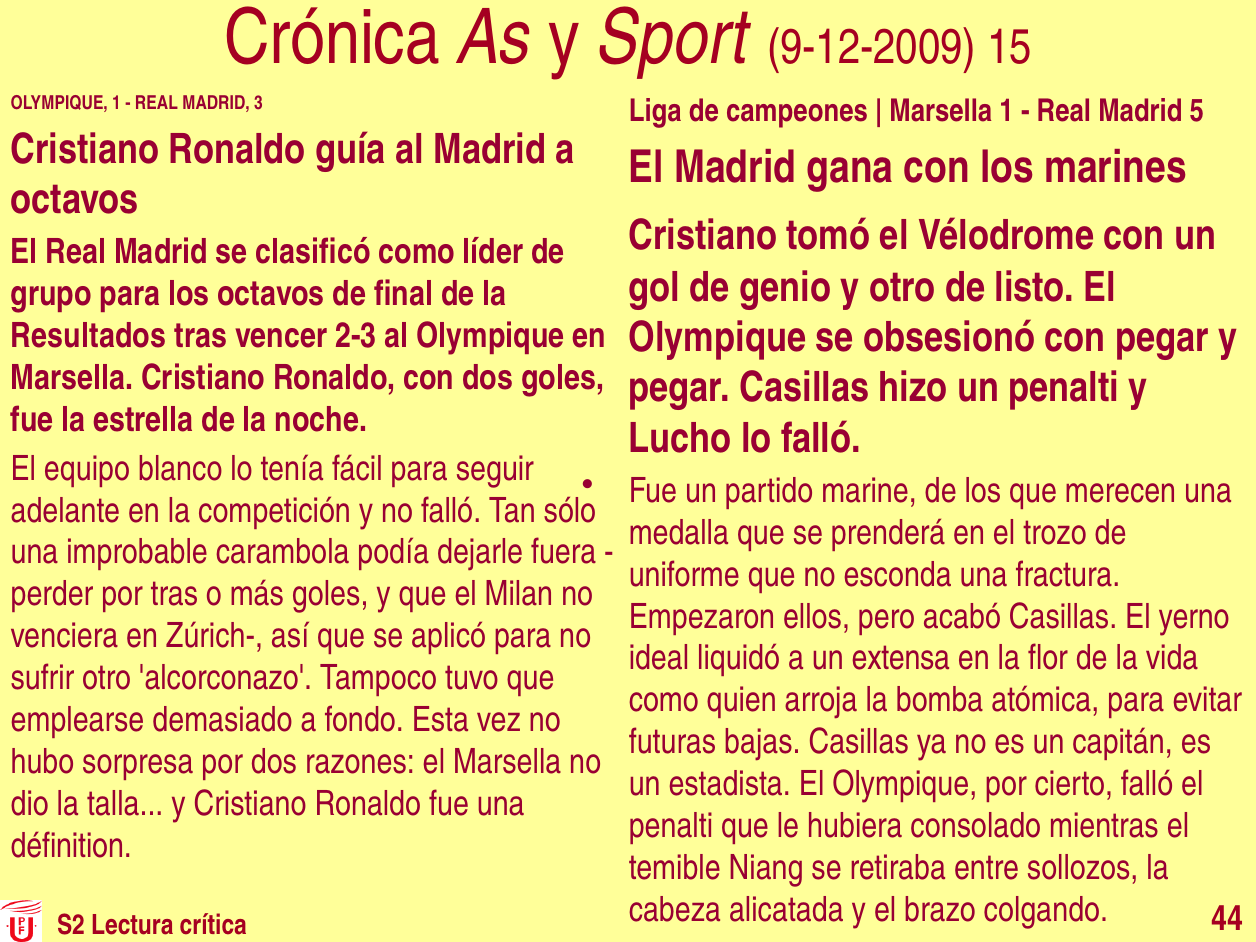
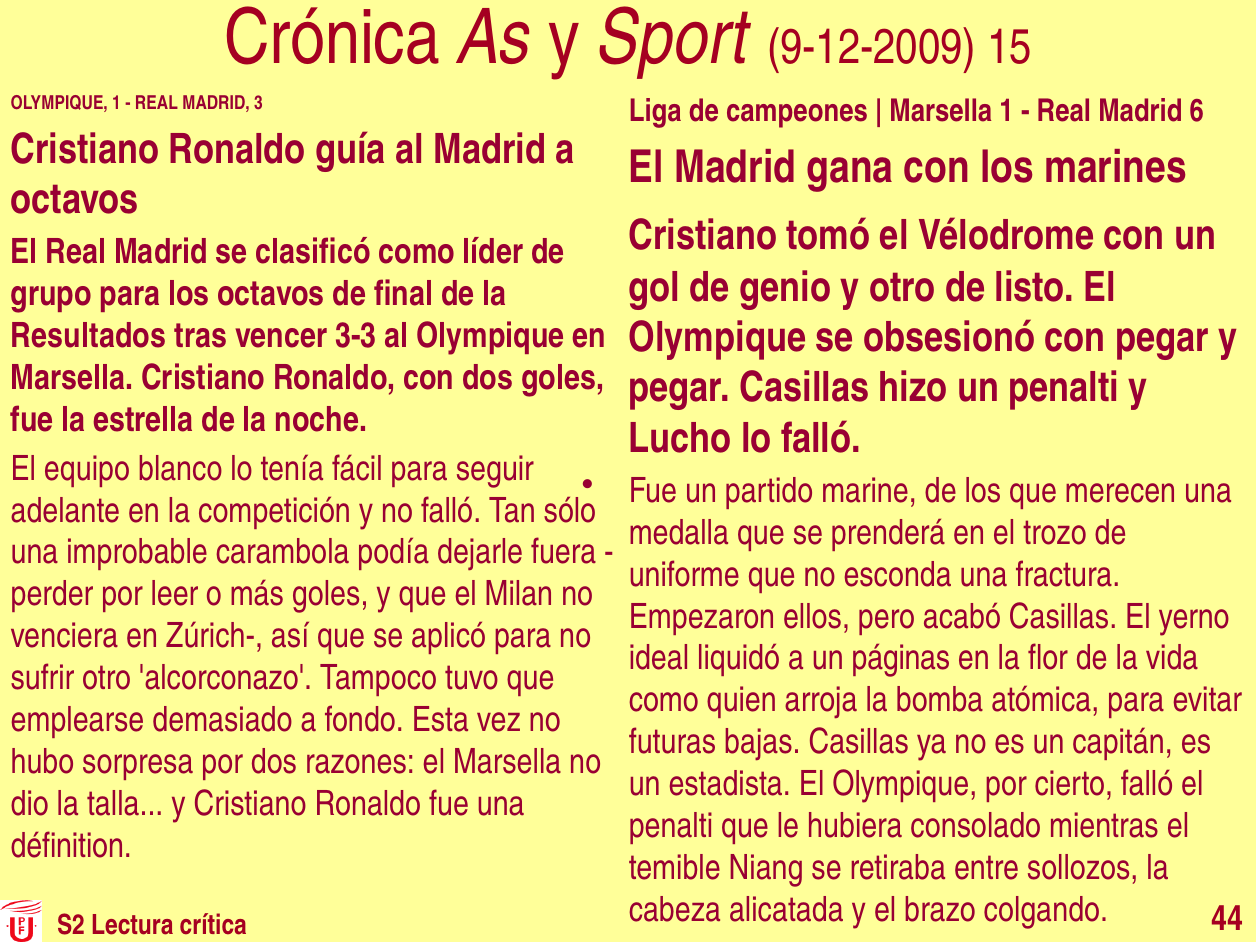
5: 5 -> 6 (1197, 111)
2-3: 2-3 -> 3-3 (356, 336)
por tras: tras -> leer (174, 594)
extensa: extensa -> páginas (901, 658)
